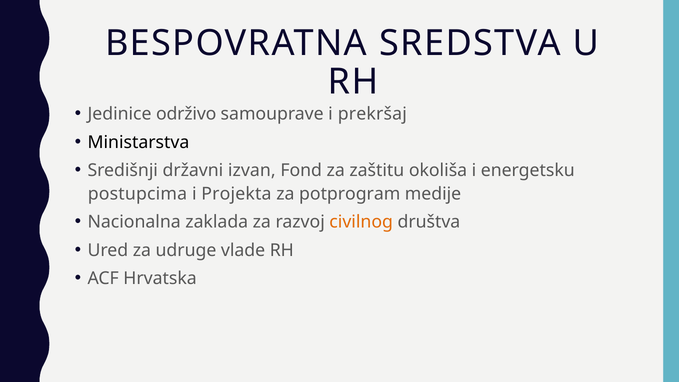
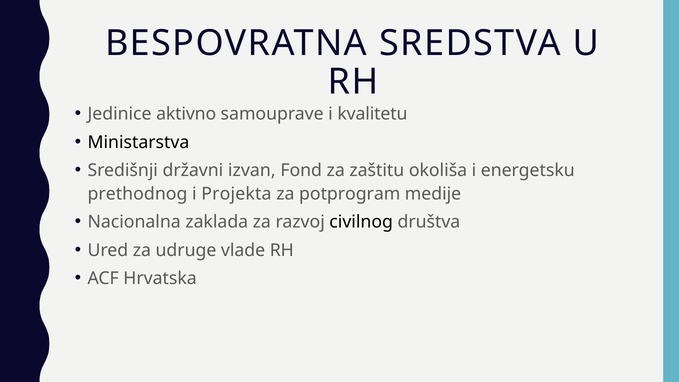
održivo: održivo -> aktivno (186, 114)
prekršaj: prekršaj -> kvalitetu (372, 114)
postupcima: postupcima -> prethodnog (138, 194)
civilnog colour: orange -> black (361, 222)
